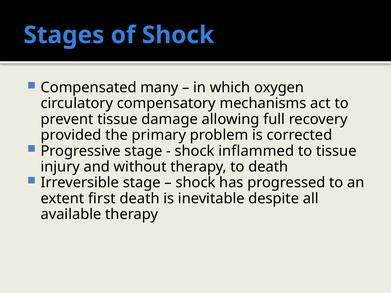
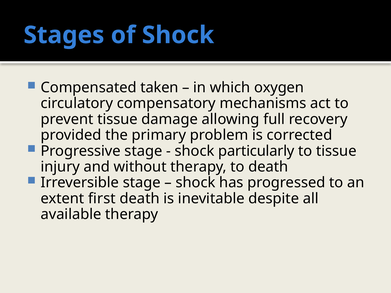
many: many -> taken (159, 88)
inflammed: inflammed -> particularly (256, 151)
